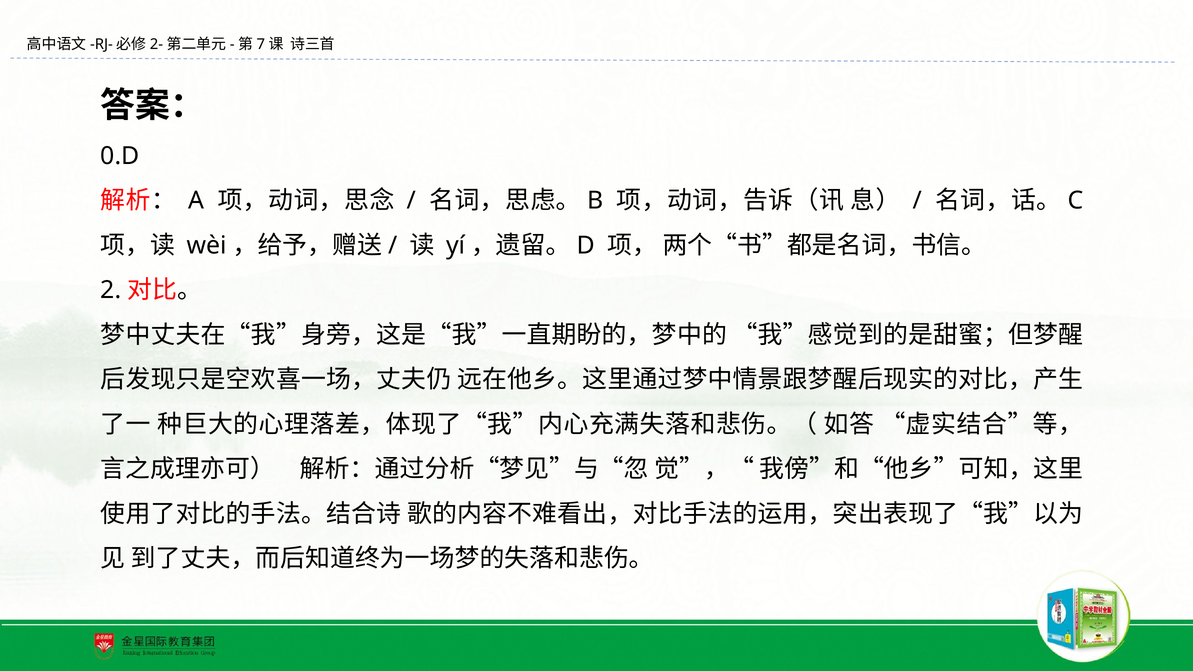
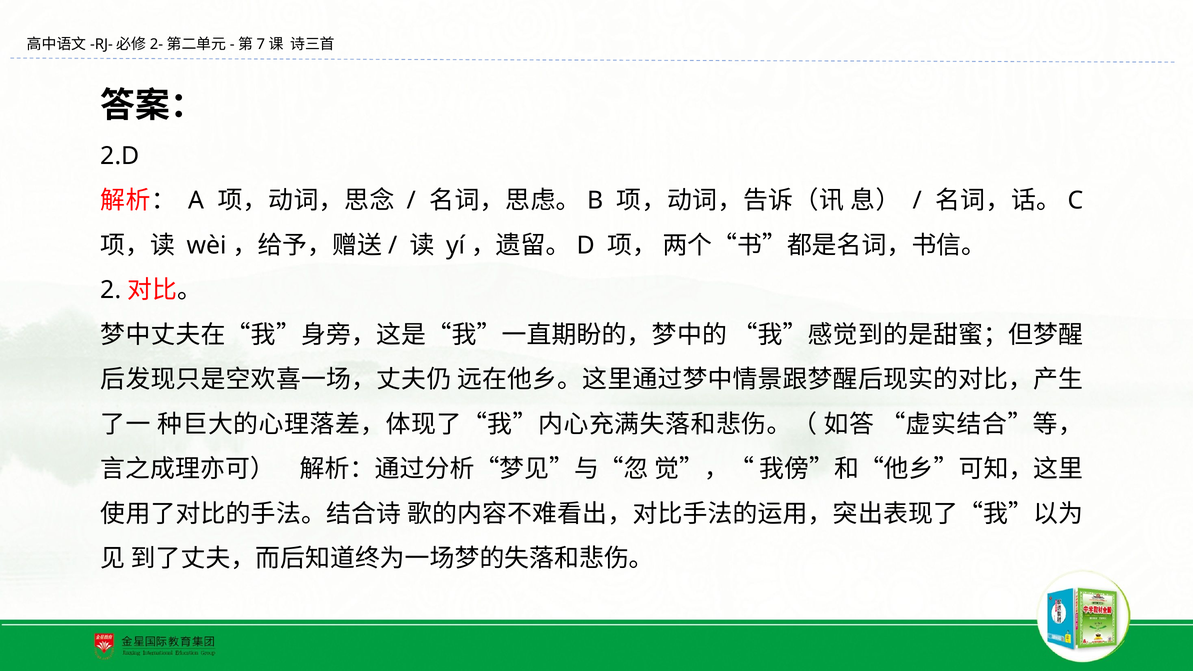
0.D: 0.D -> 2.D (120, 156)
